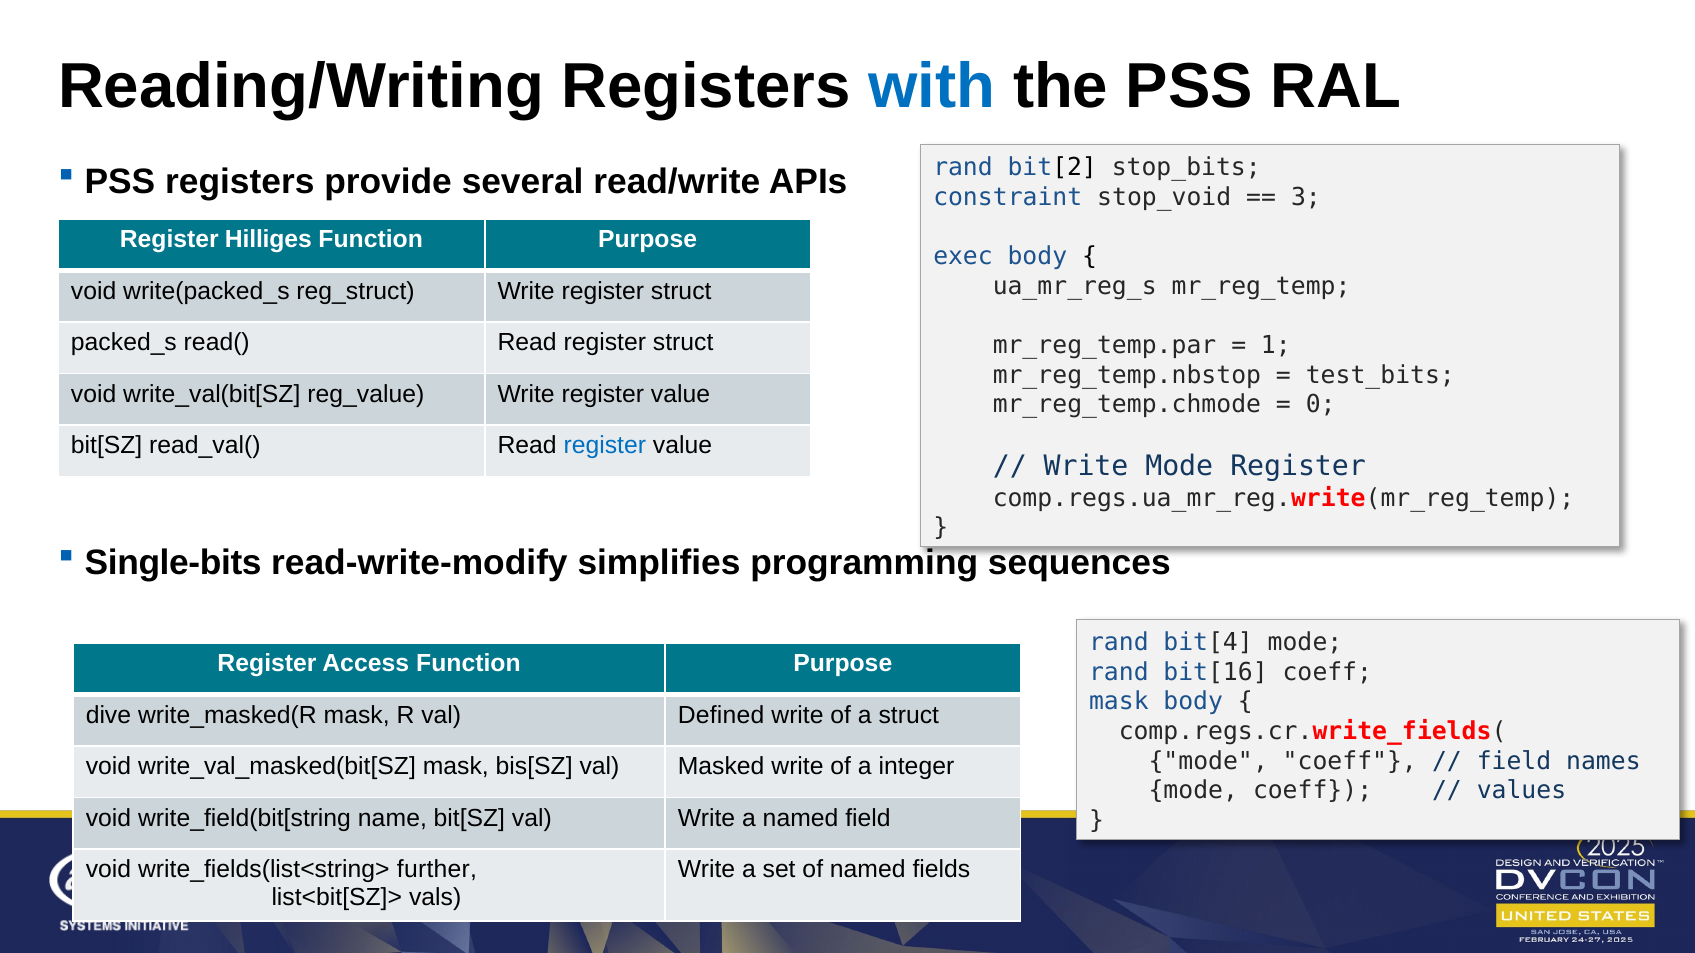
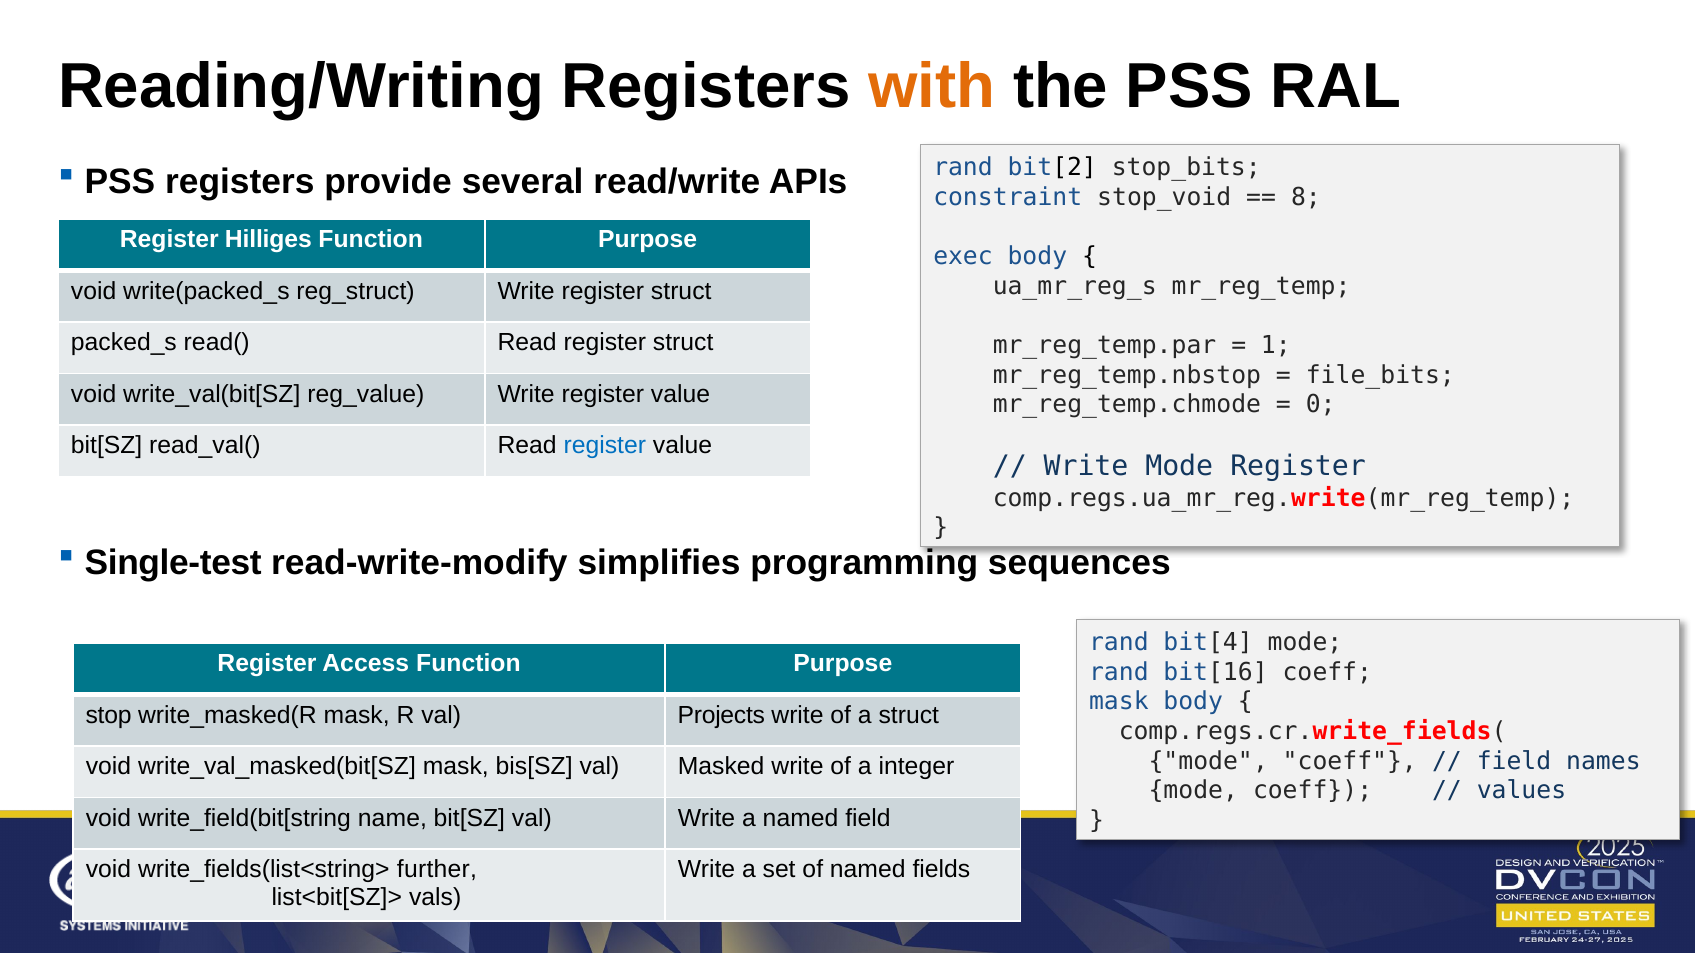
with colour: blue -> orange (932, 87)
3: 3 -> 8 (1306, 197)
test_bits: test_bits -> file_bits (1380, 375)
Single-bits: Single-bits -> Single-test (173, 563)
dive: dive -> stop (109, 715)
Defined: Defined -> Projects (721, 715)
